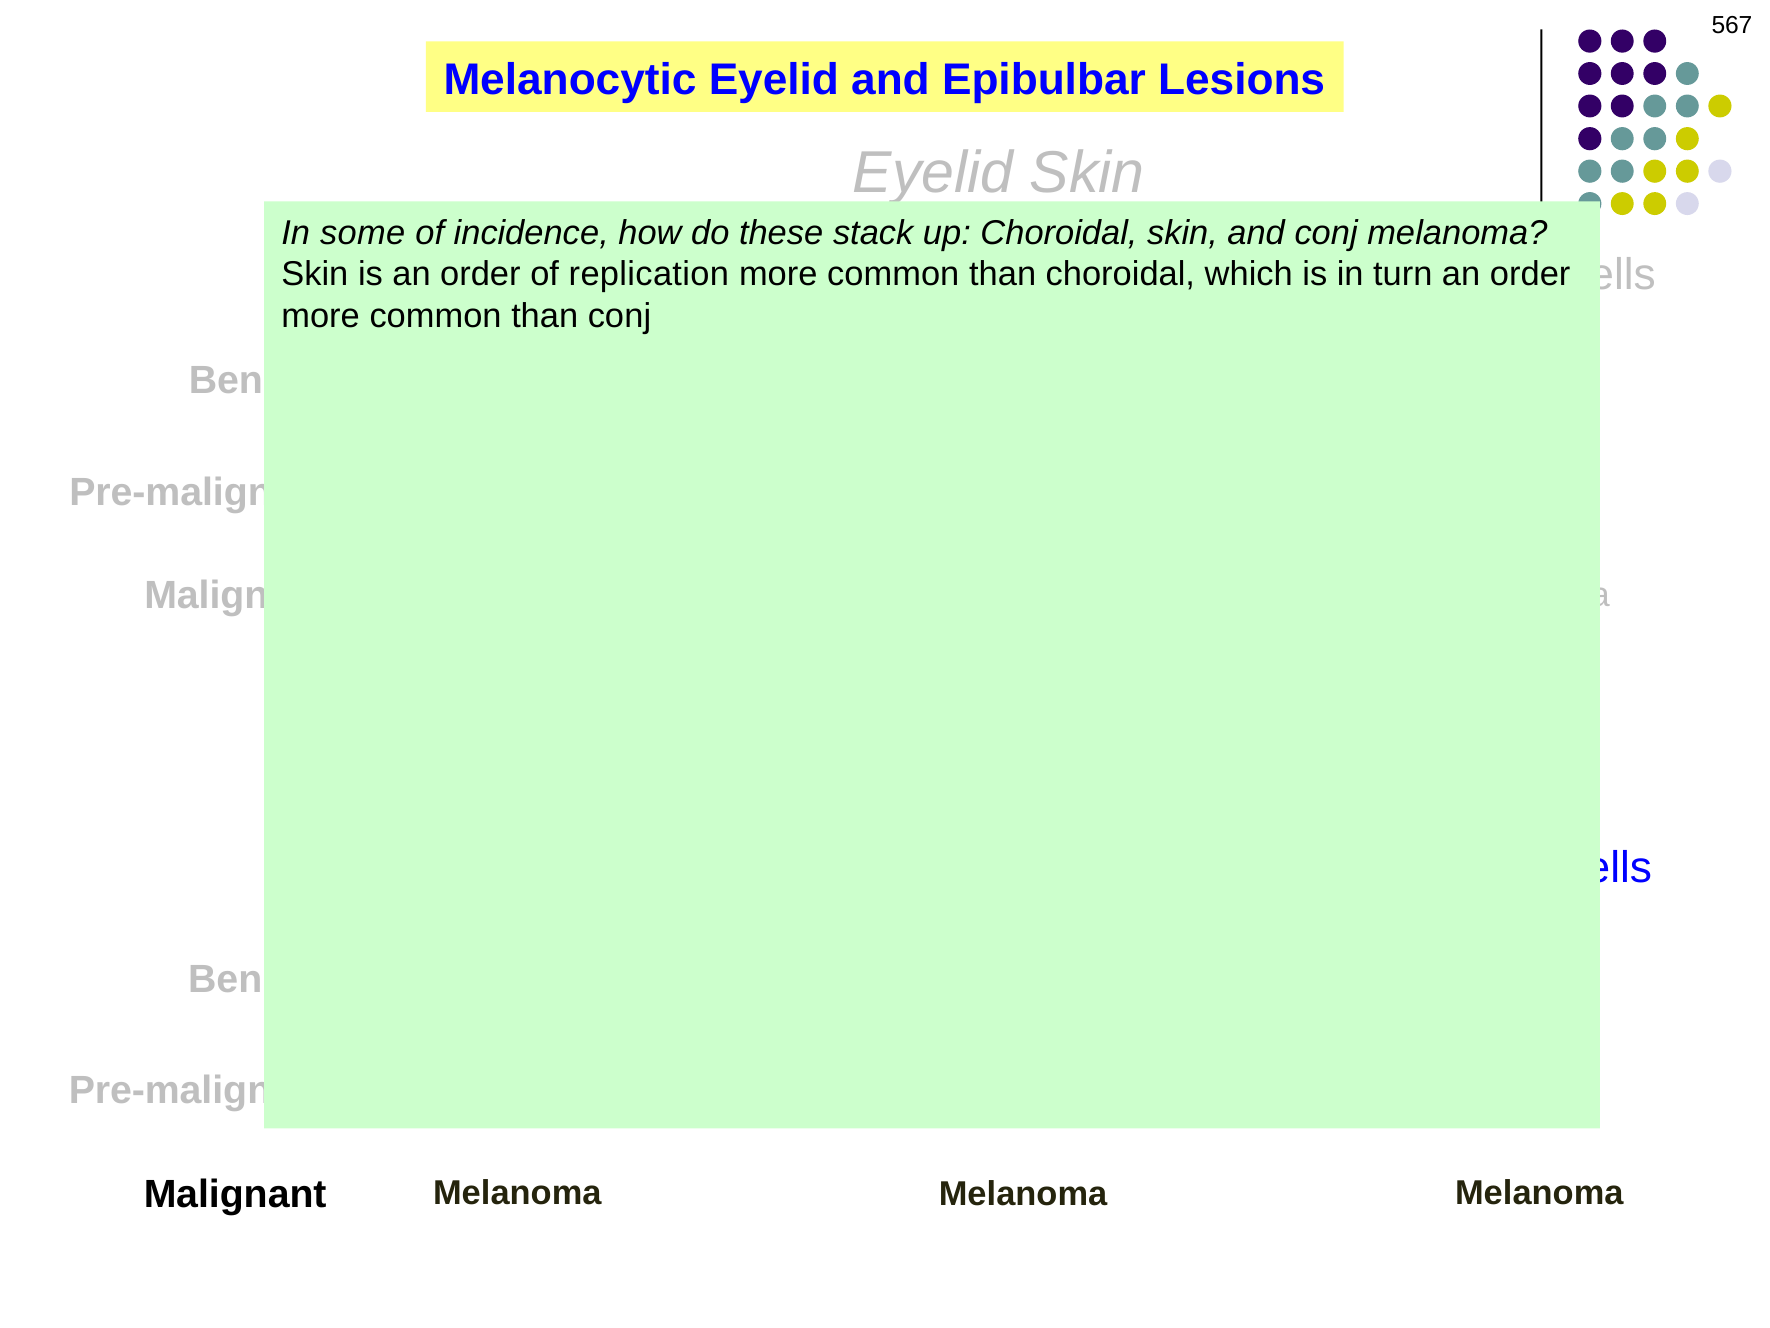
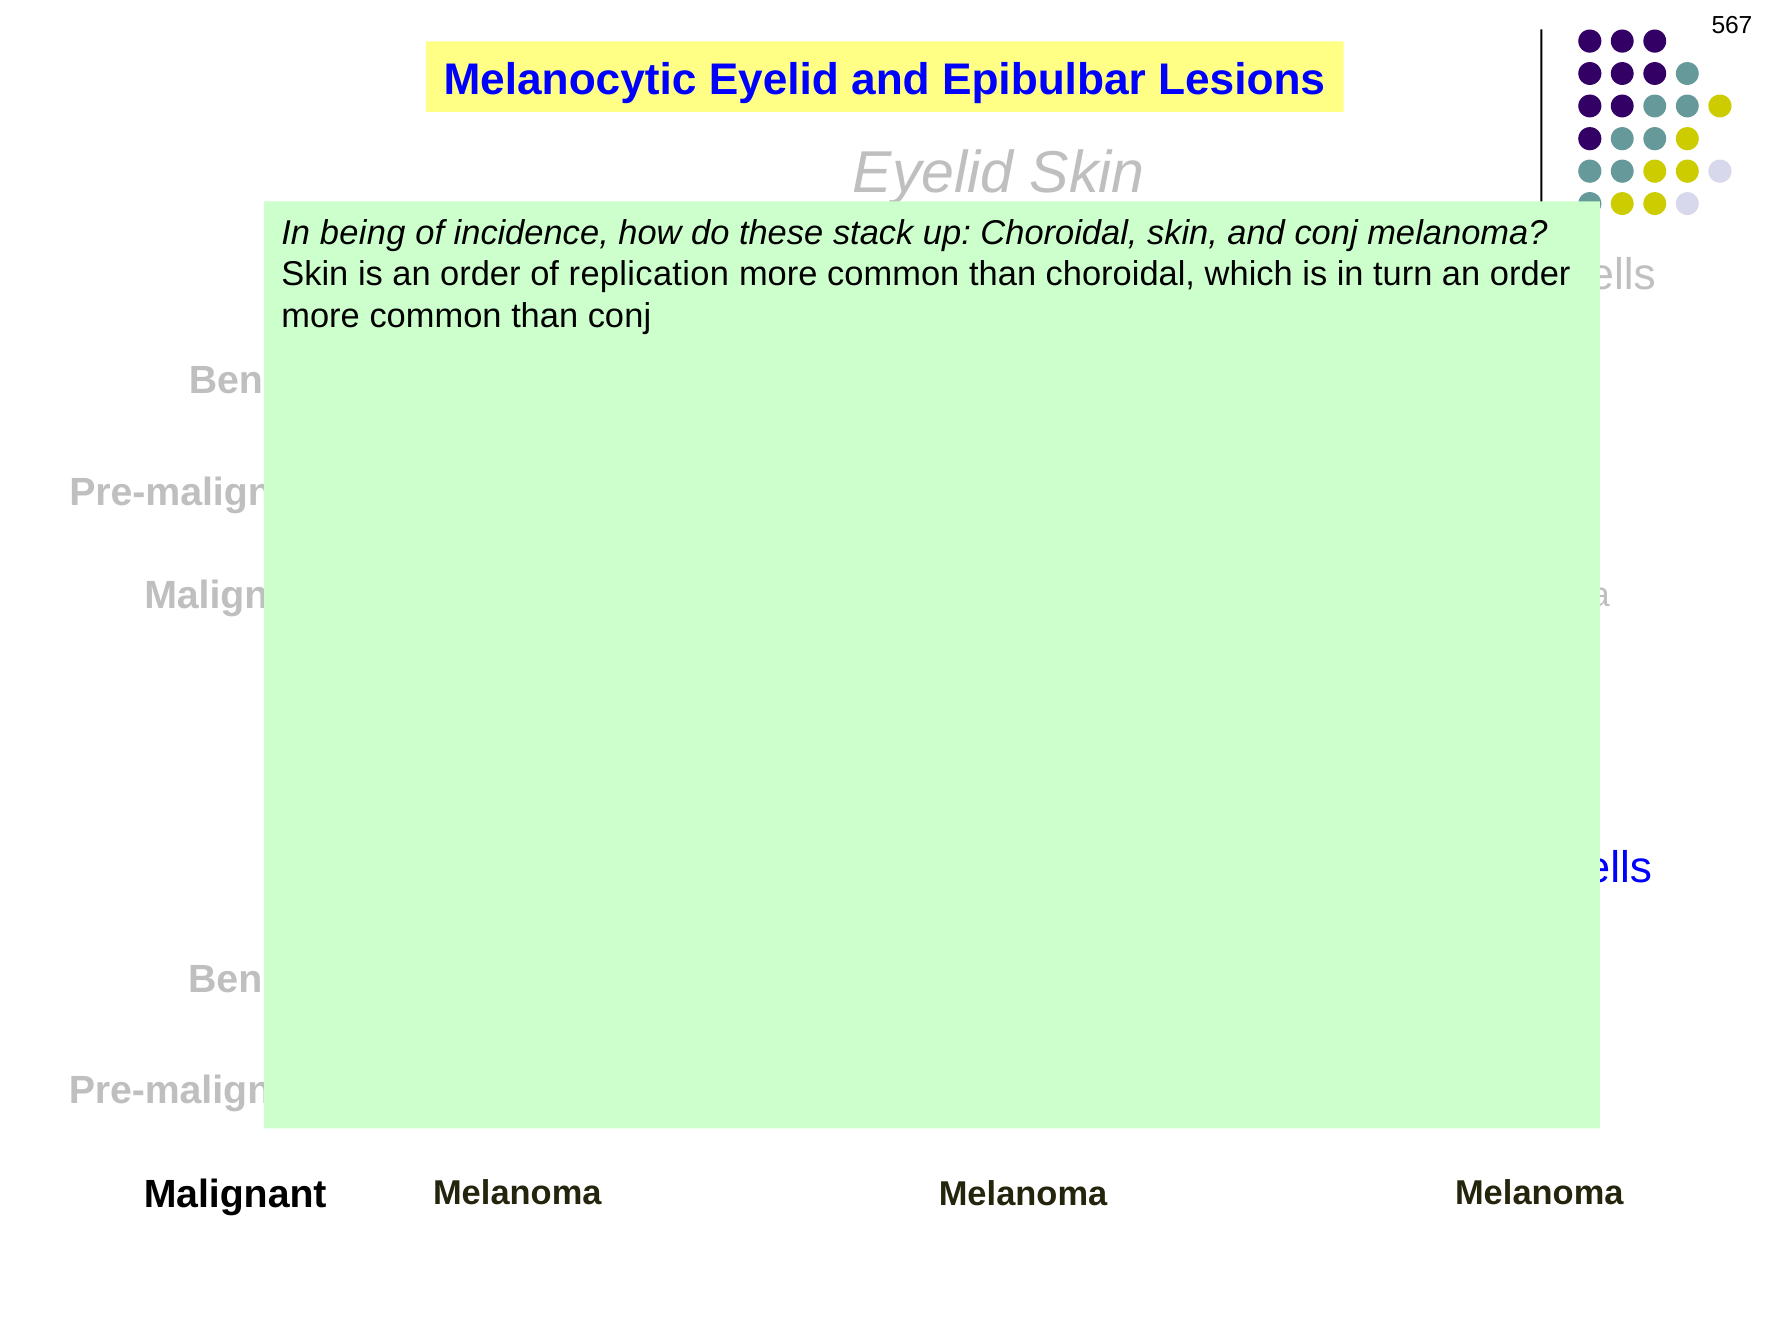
some: some -> being (363, 233)
